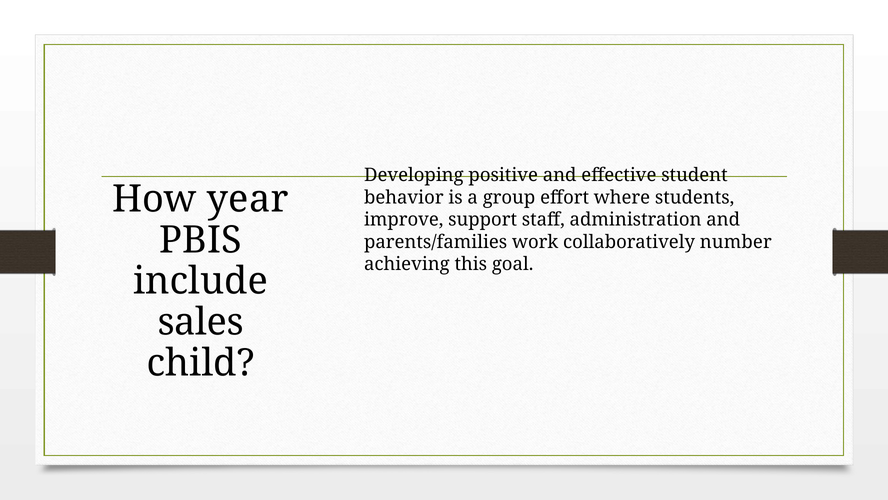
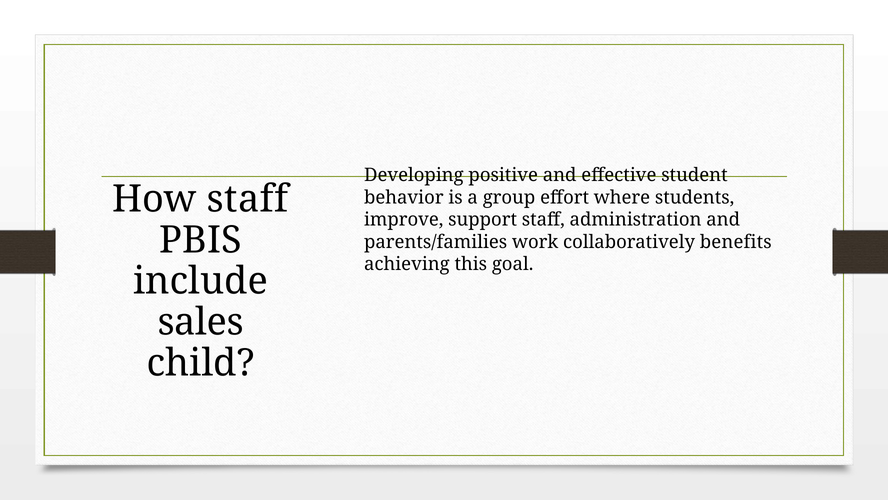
How year: year -> staff (248, 199)
number: number -> benefits (736, 242)
